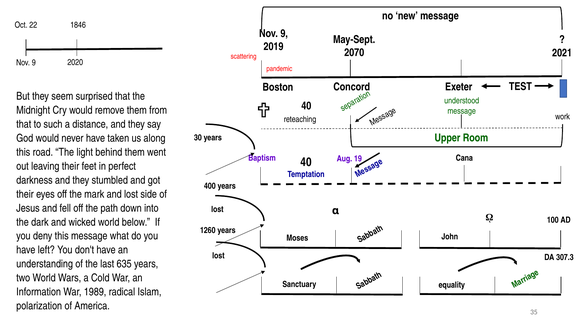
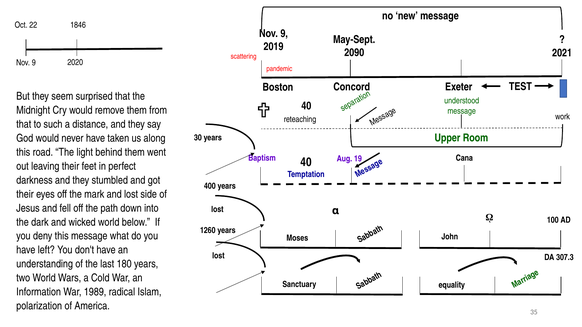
2070: 2070 -> 2090 (354, 53)
635: 635 -> 180 (124, 264)
